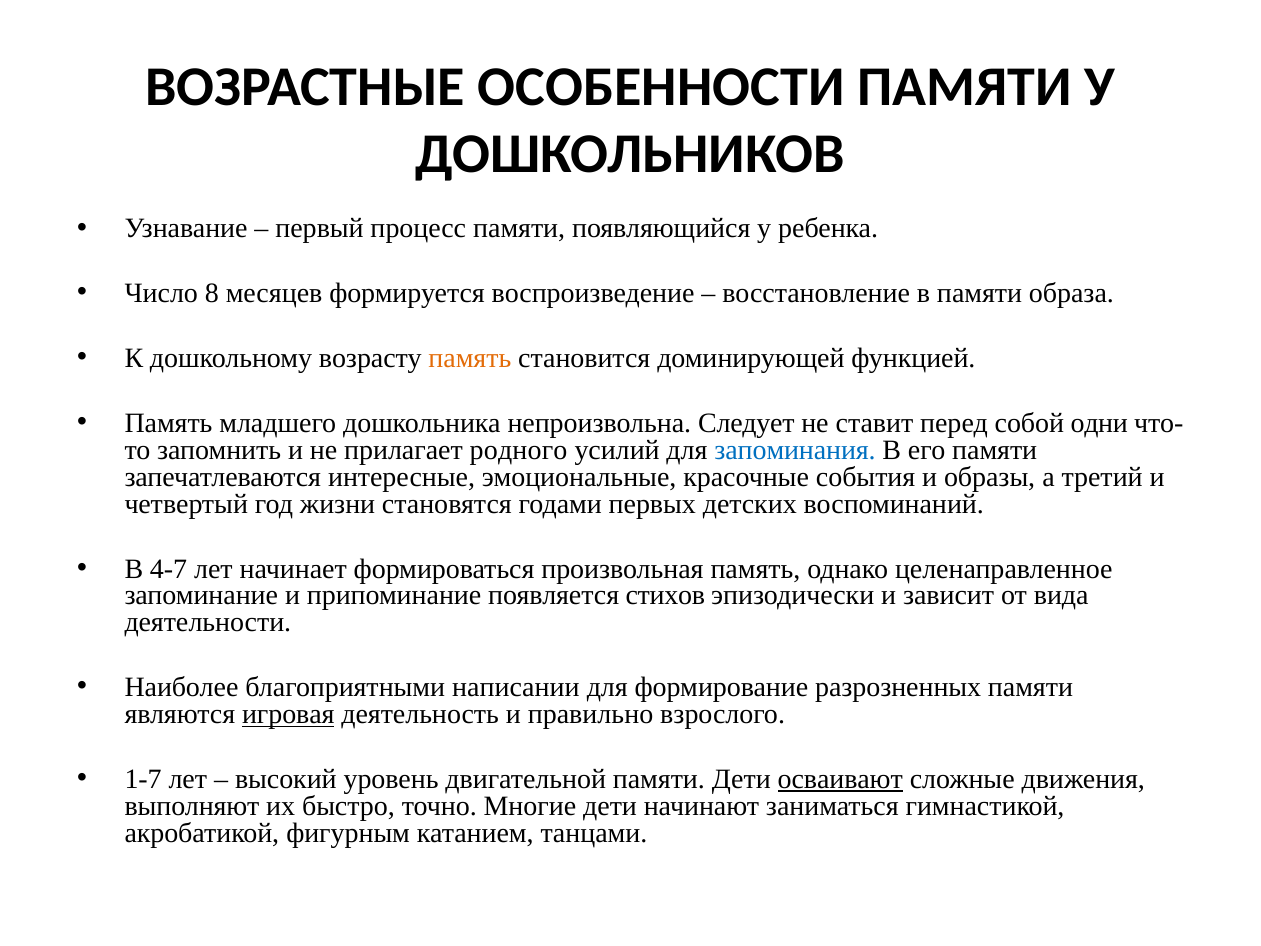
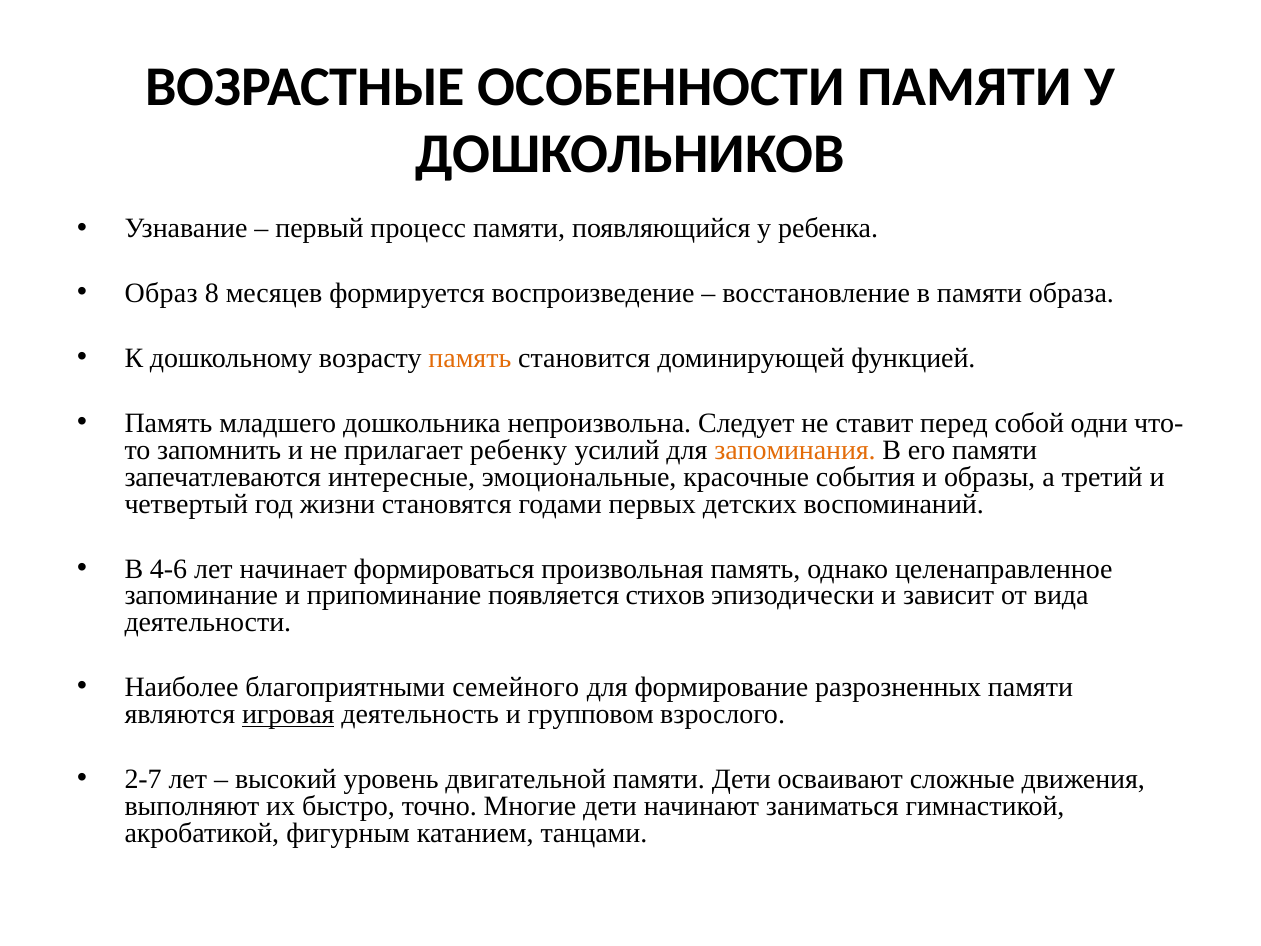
Число: Число -> Образ (161, 293)
родного: родного -> ребенку (519, 450)
запоминания colour: blue -> orange (795, 450)
4-7: 4-7 -> 4-6 (169, 569)
написании: написании -> семейного (516, 687)
правильно: правильно -> групповом (591, 714)
1-7: 1-7 -> 2-7 (143, 779)
осваивают underline: present -> none (840, 779)
